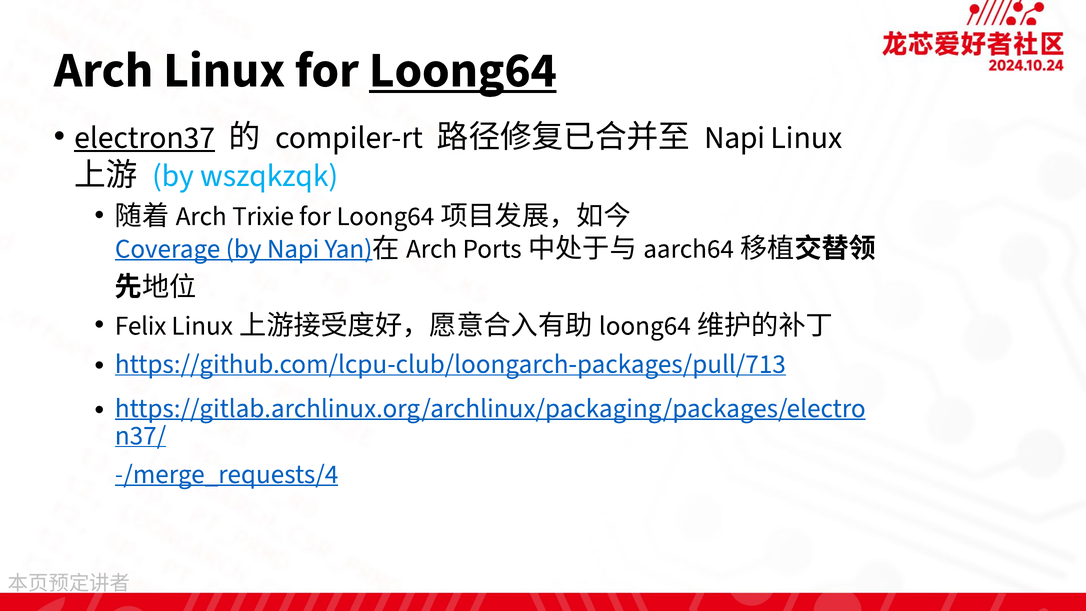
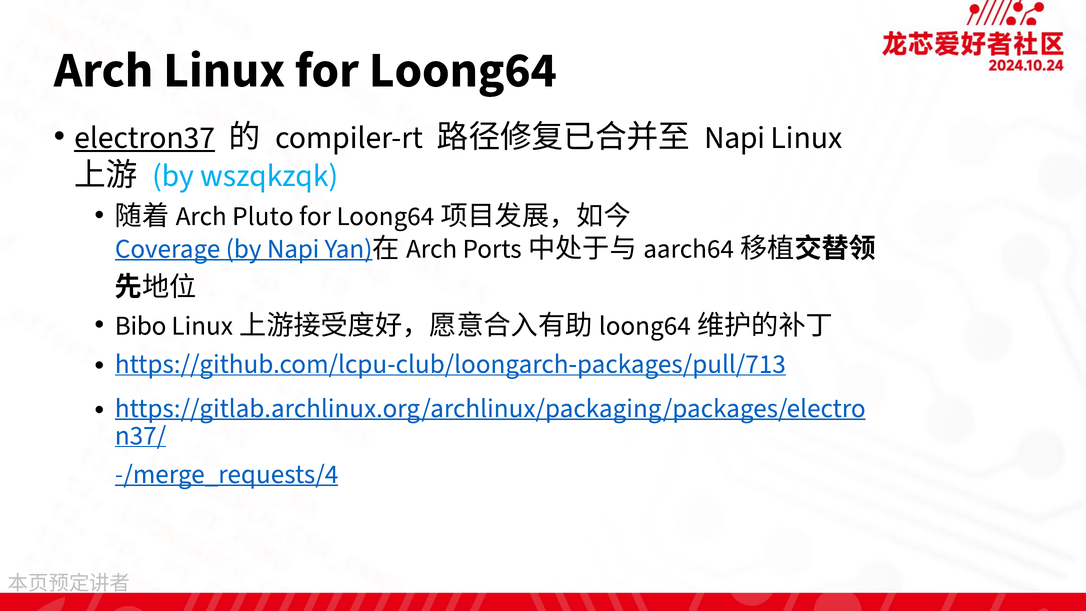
Loong64 underline: present -> none (463, 70)
Trixie: Trixie -> Pluto (263, 216)
Felix: Felix -> Bibo (141, 326)
